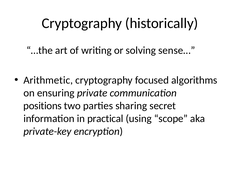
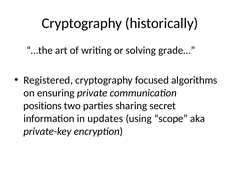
sense…: sense… -> grade… (177, 50)
Arithmetic: Arithmetic -> Registered (48, 80)
practical: practical -> updates (105, 119)
